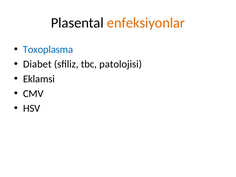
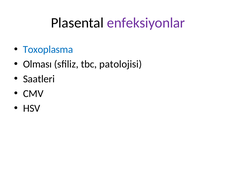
enfeksiyonlar colour: orange -> purple (146, 23)
Diabet: Diabet -> Olması (37, 64)
Eklamsi: Eklamsi -> Saatleri (39, 79)
